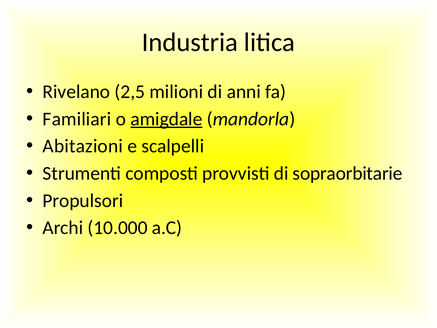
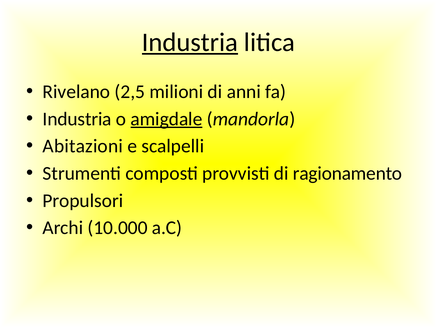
Industria underline: none -> present (190, 42)
Familiari: Familiari -> Industria (77, 119)
sopraorbitarie: sopraorbitarie -> ragionamento (348, 173)
